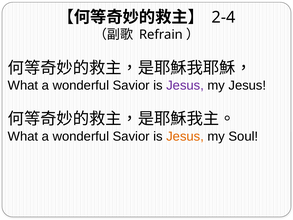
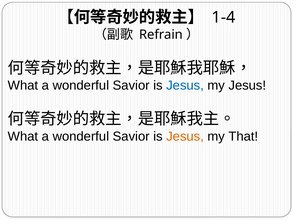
2-4: 2-4 -> 1-4 (223, 17)
Jesus colour: purple -> blue (185, 85)
Soul: Soul -> That (243, 136)
